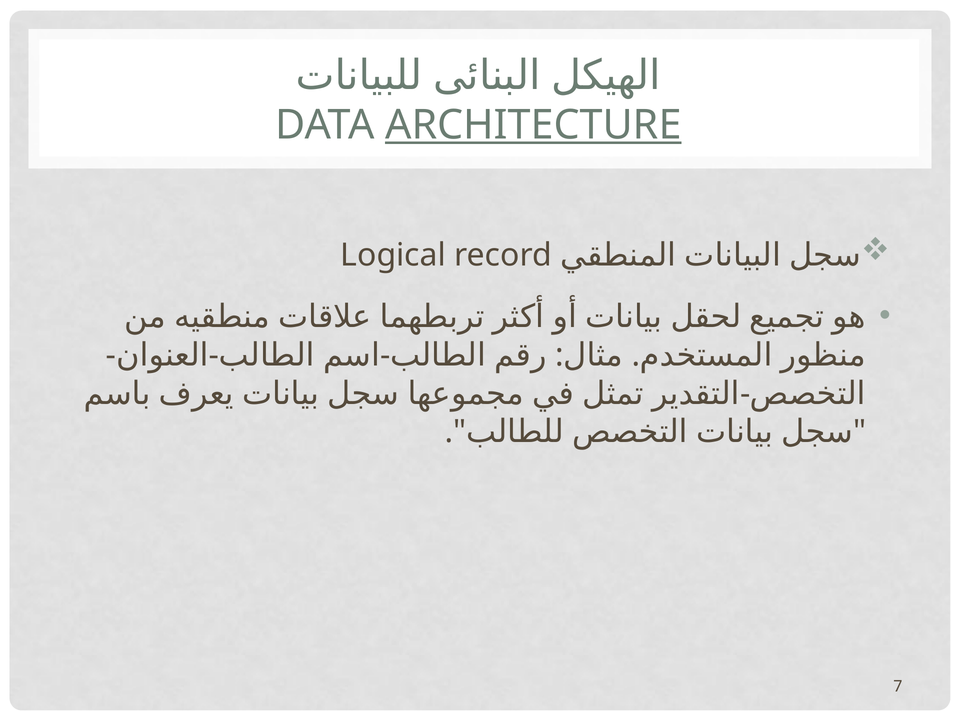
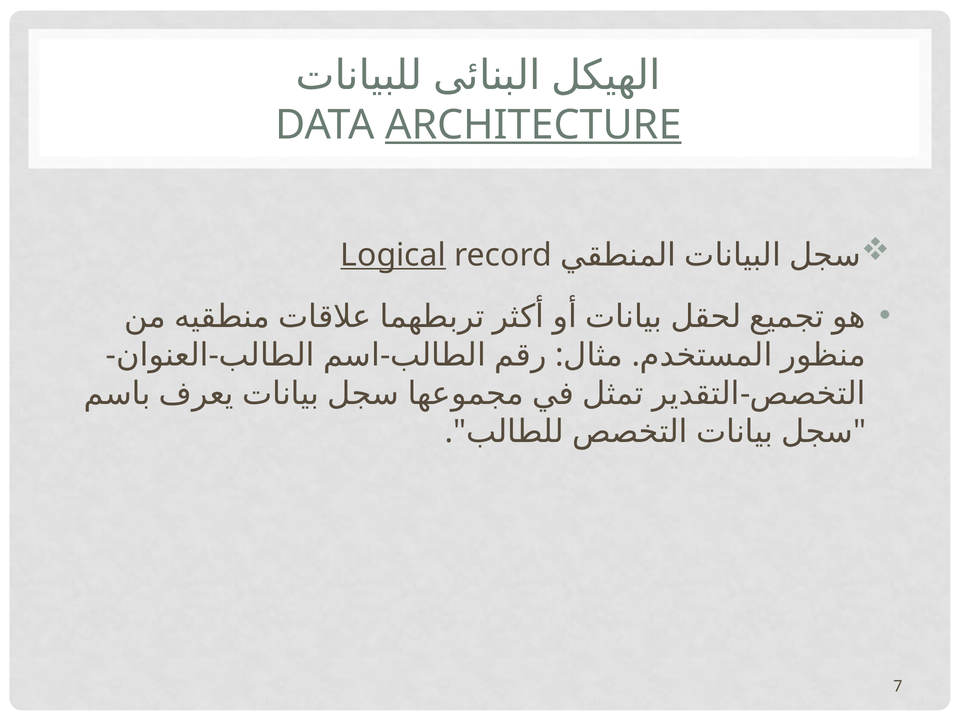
Logical underline: none -> present (393, 255)
